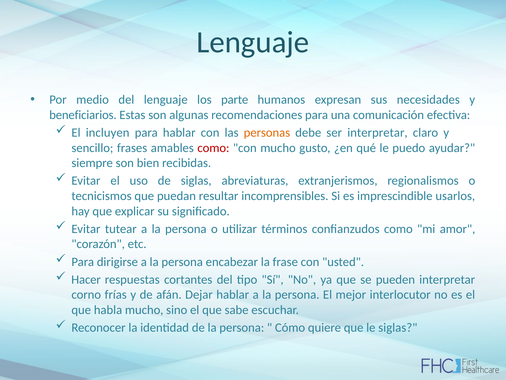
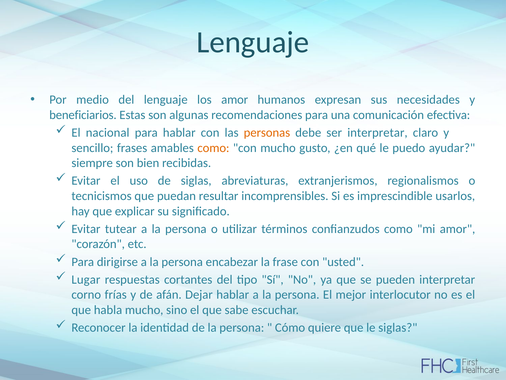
los parte: parte -> amor (235, 100)
incluyen: incluyen -> nacional (108, 132)
como colour: red -> orange (213, 148)
Hacer: Hacer -> Lugar (86, 279)
